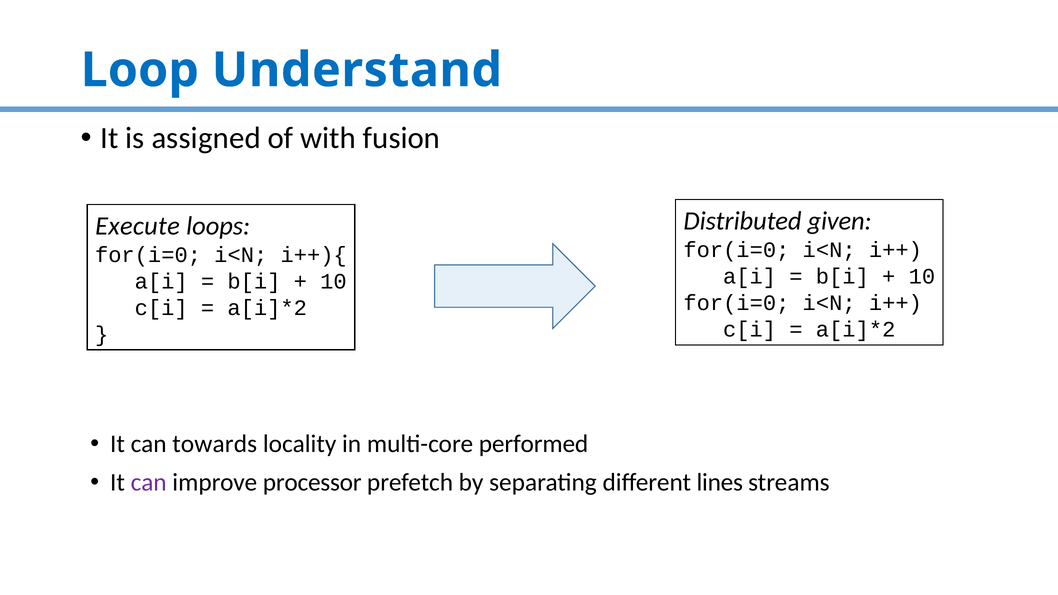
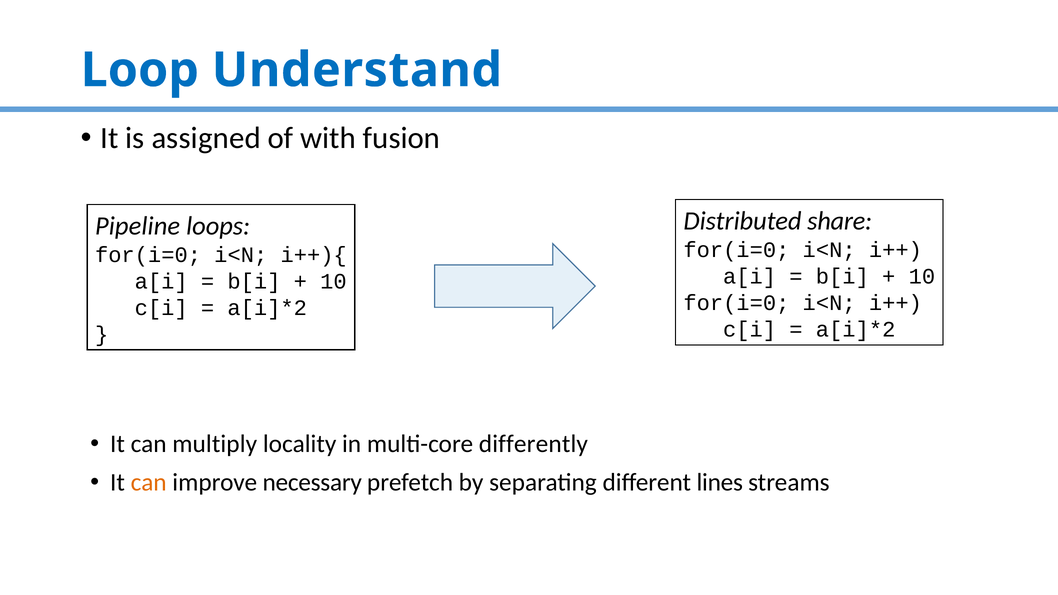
given: given -> share (840, 221)
Execute: Execute -> Pipeline (138, 226)
towards: towards -> multiply (215, 444)
performed: performed -> differently (533, 444)
can colour: purple -> orange (149, 483)
processor: processor -> necessary (312, 483)
